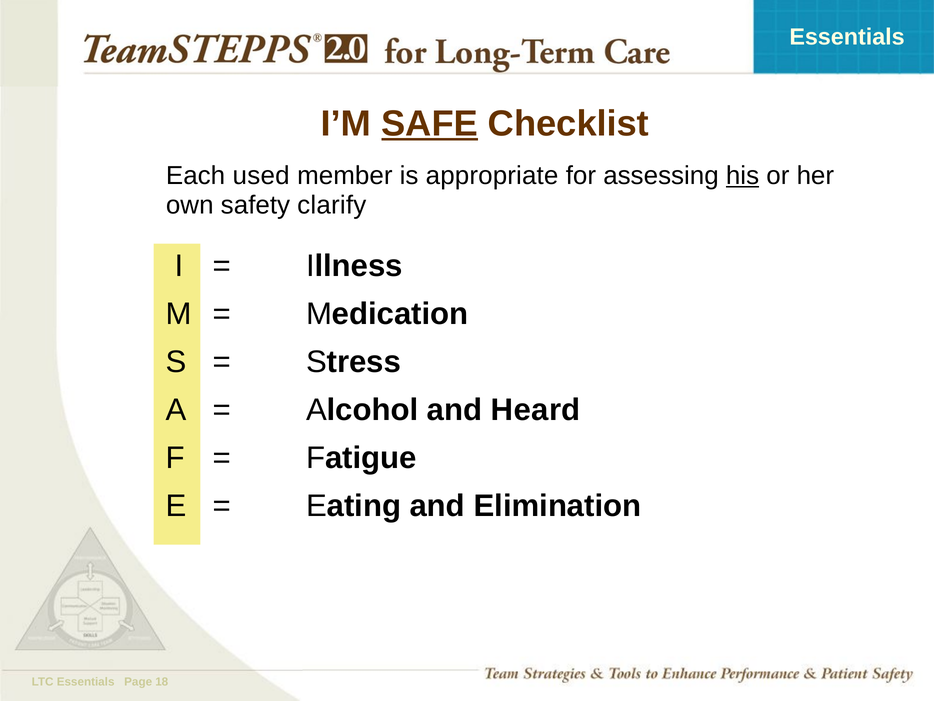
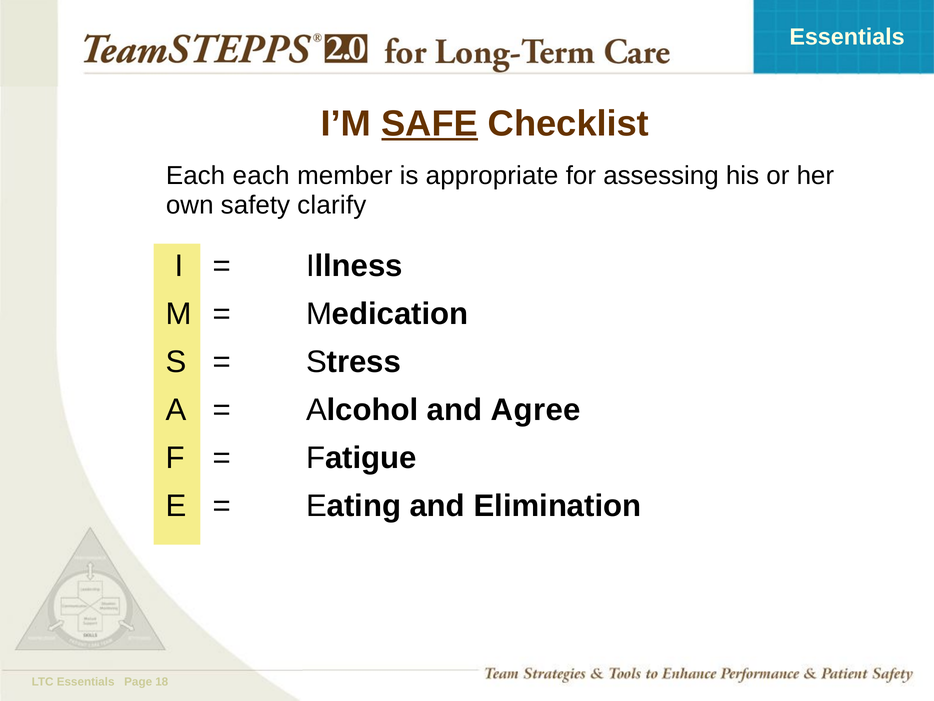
Each used: used -> each (261, 176)
his underline: present -> none (743, 176)
Heard: Heard -> Agree (536, 410)
